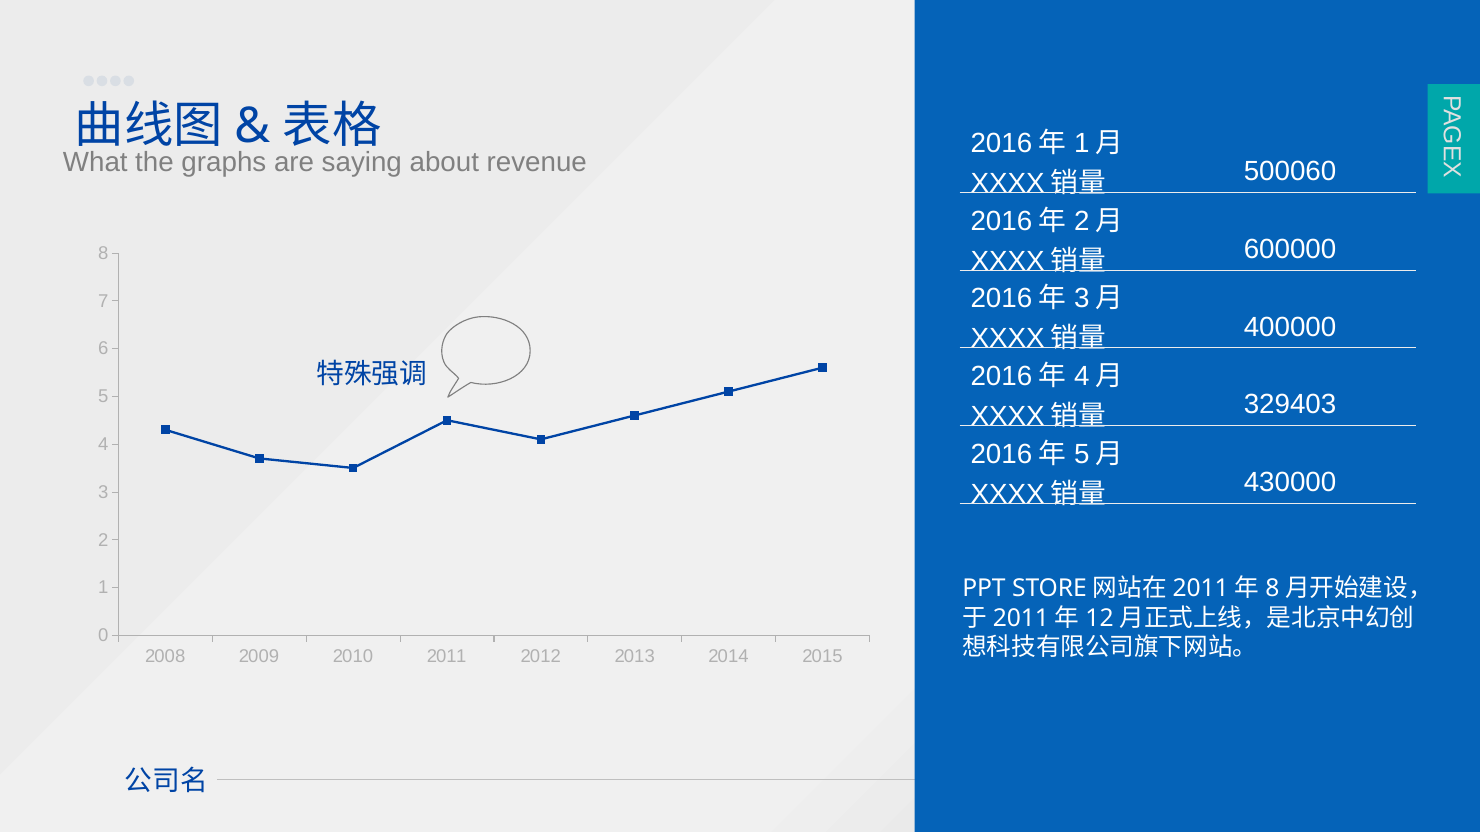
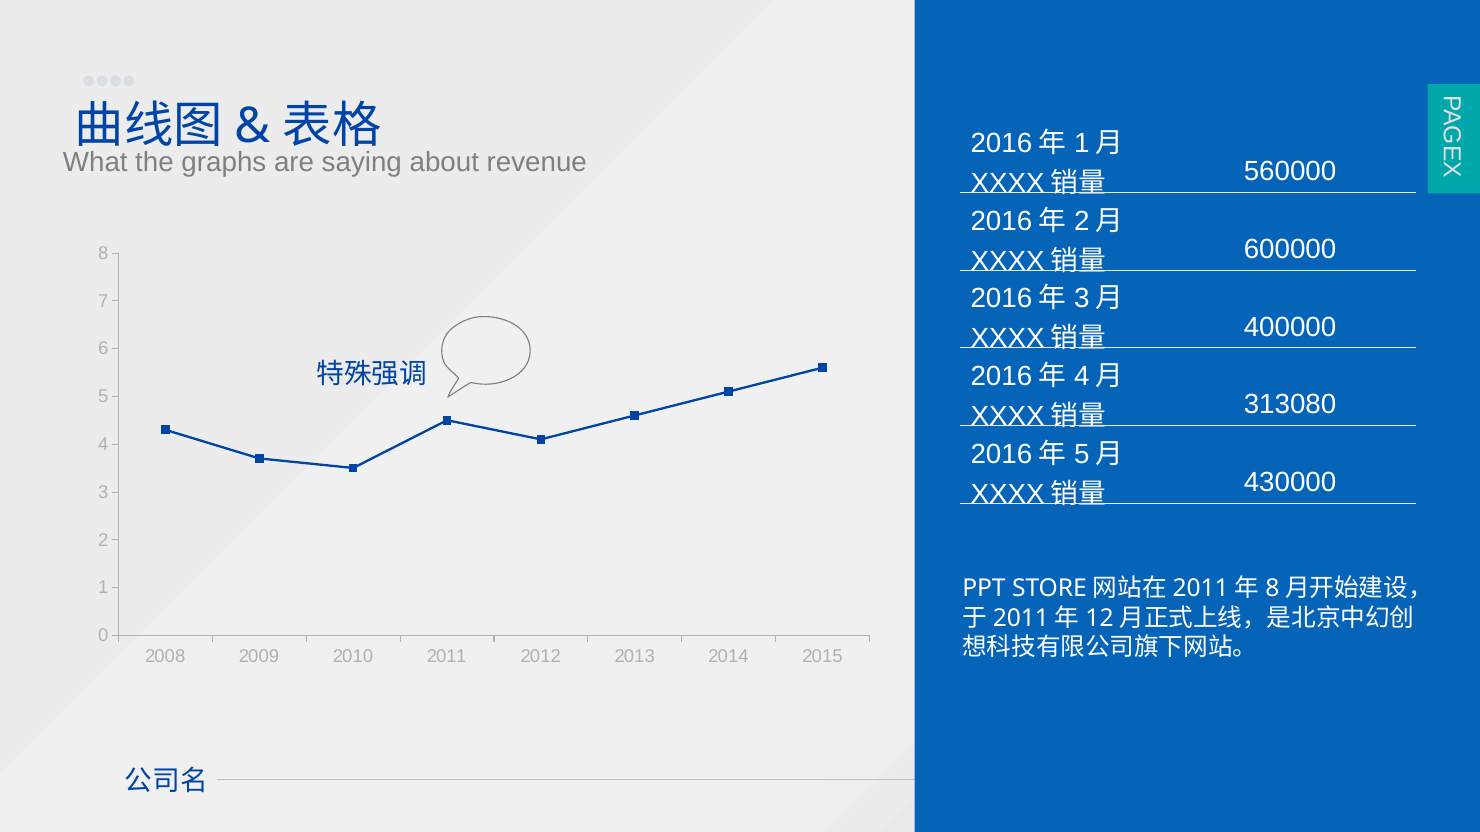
500060: 500060 -> 560000 (1290, 172)
329403: 329403 -> 313080 (1290, 405)
